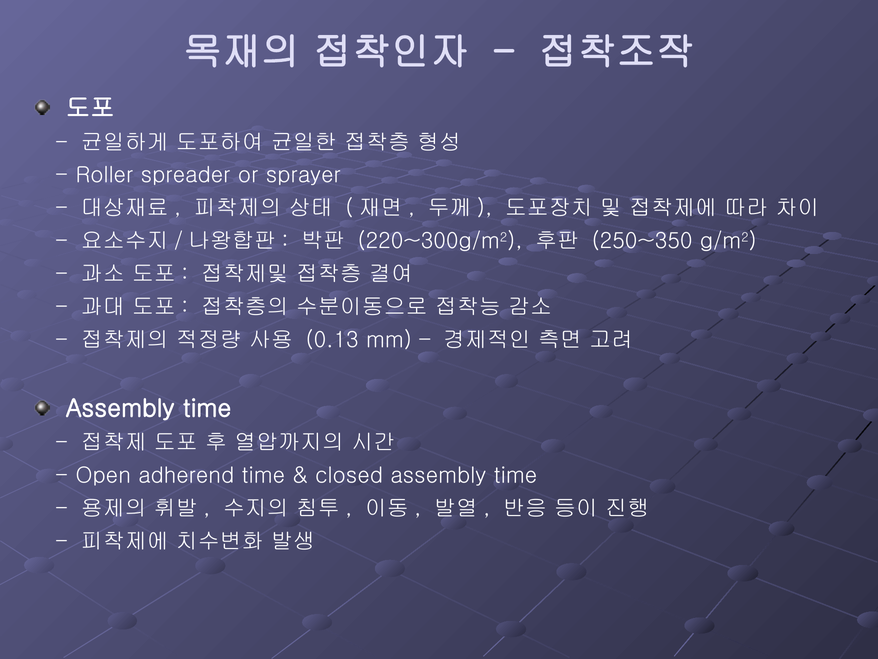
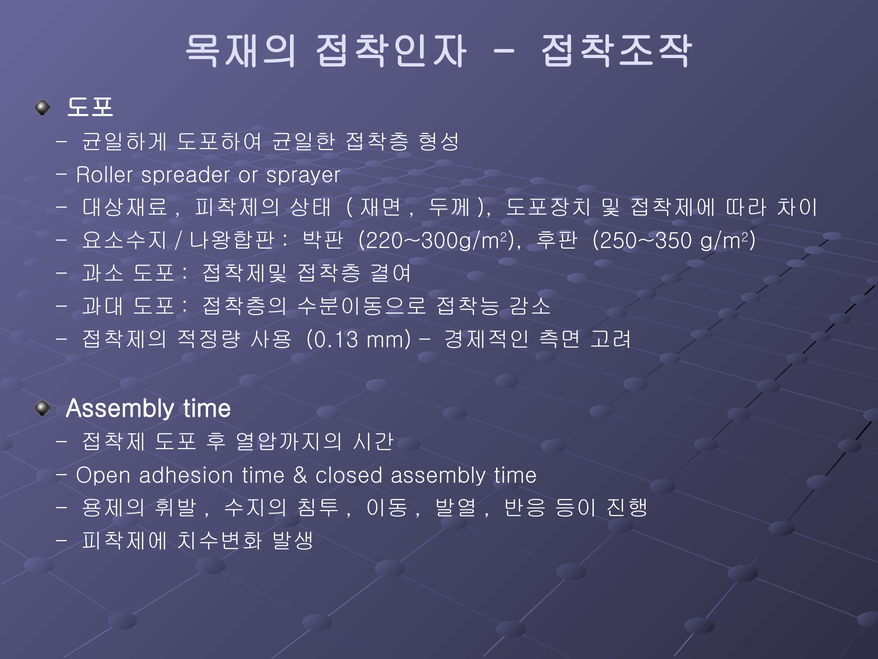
adherend: adherend -> adhesion (186, 475)
